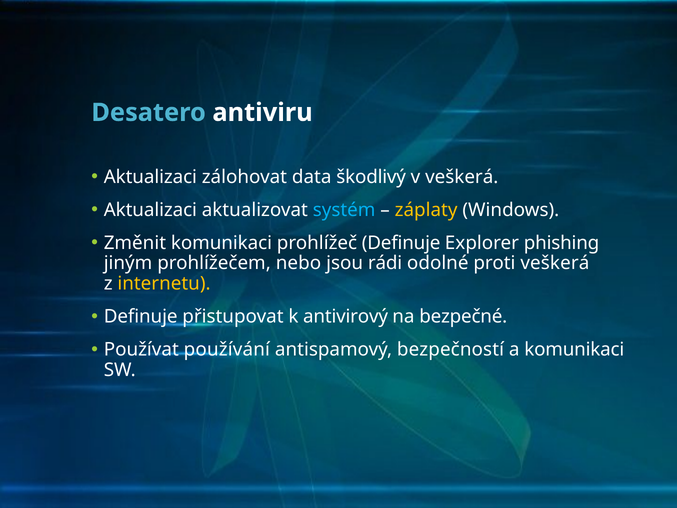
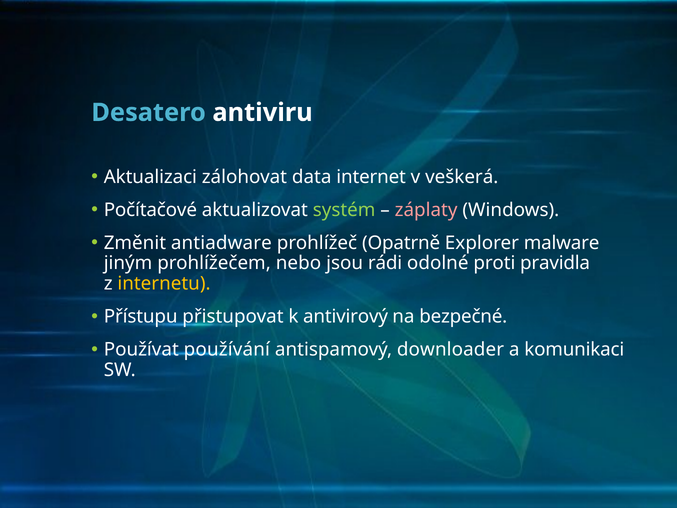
škodlivý: škodlivý -> internet (371, 177)
Aktualizaci: Aktualizaci -> Počítačové (150, 210)
systém colour: light blue -> light green (344, 210)
záplaty colour: yellow -> pink (426, 210)
Změnit komunikaci: komunikaci -> antiadware (221, 243)
prohlížeč Definuje: Definuje -> Opatrně (401, 243)
phishing: phishing -> malware (562, 243)
proti veškerá: veškerá -> pravidla (555, 263)
Definuje: Definuje -> Přístupu (141, 316)
bezpečností: bezpečností -> downloader (450, 349)
